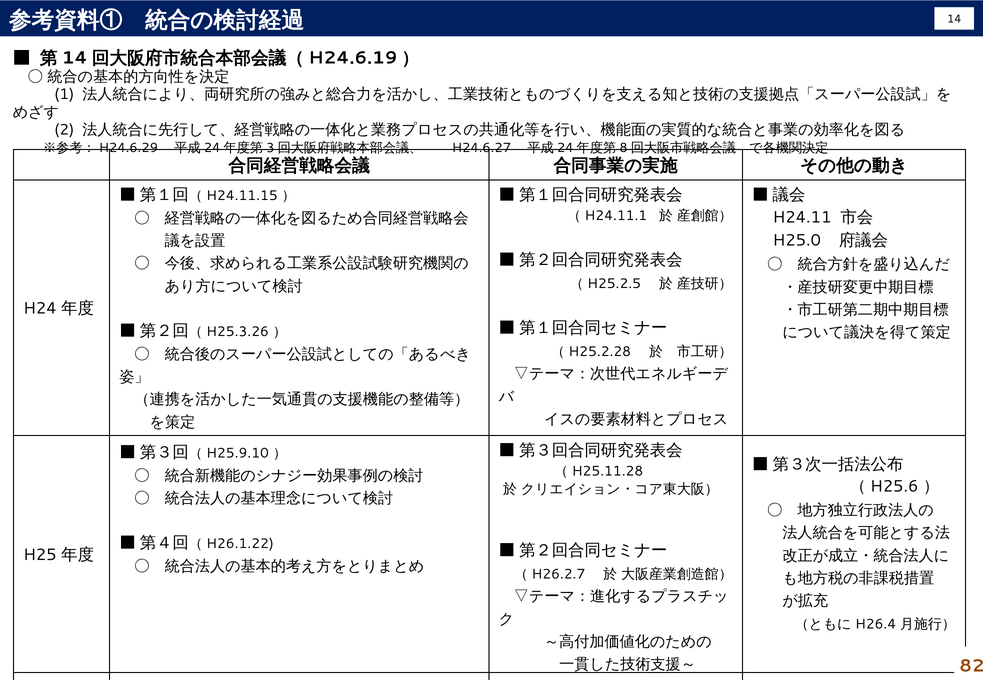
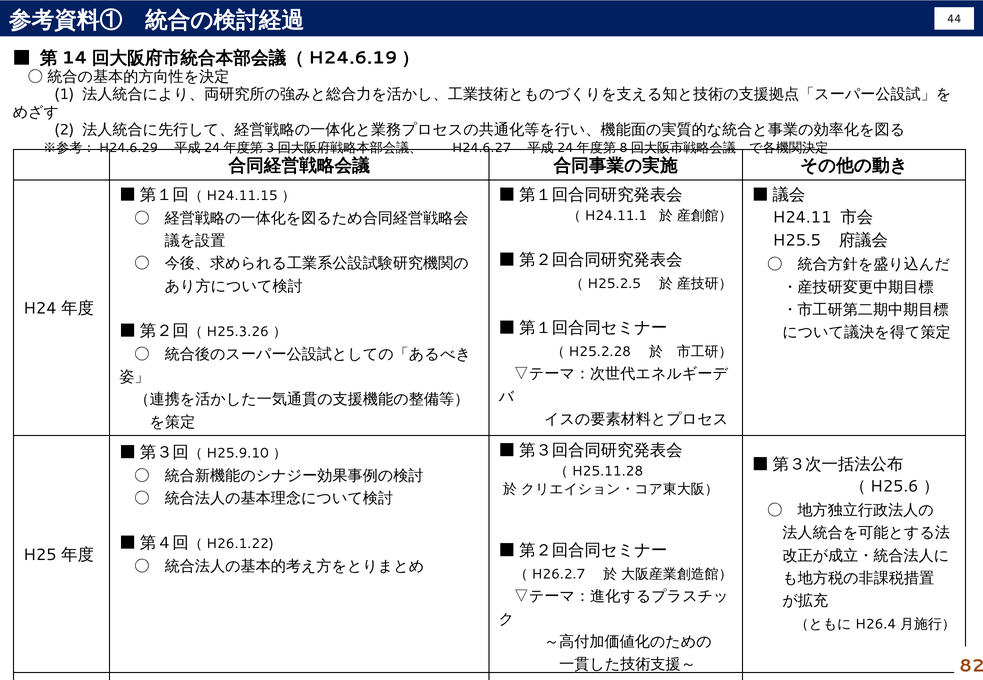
14: 14 -> 44 (954, 19)
H25.0: H25.0 -> H25.5 (797, 241)
